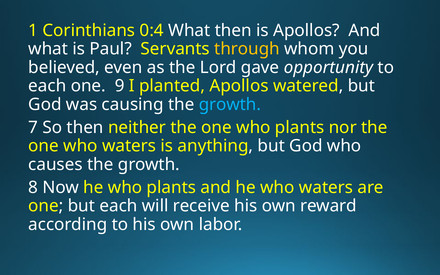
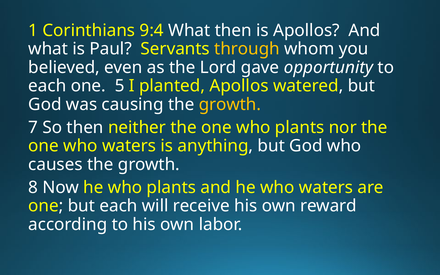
0:4: 0:4 -> 9:4 (152, 30)
9: 9 -> 5 (120, 86)
growth colour: light blue -> yellow (230, 104)
